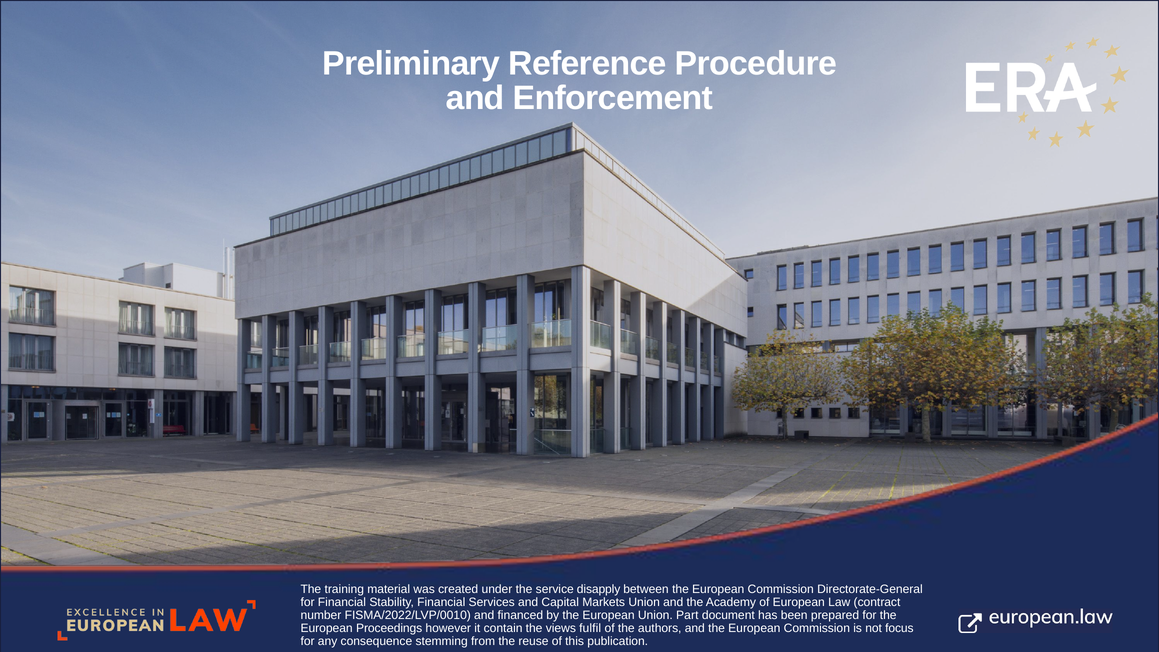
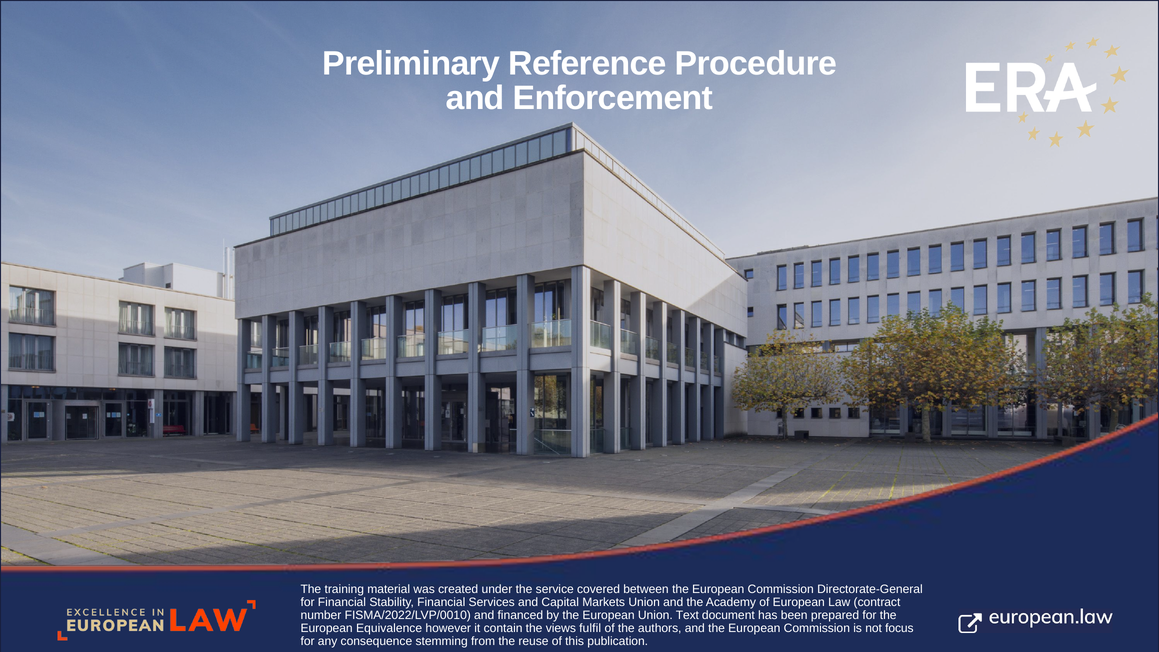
disapply: disapply -> covered (599, 589)
Part: Part -> Text (687, 615)
Proceedings: Proceedings -> Equivalence (389, 628)
